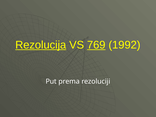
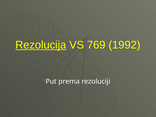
769 underline: present -> none (96, 45)
